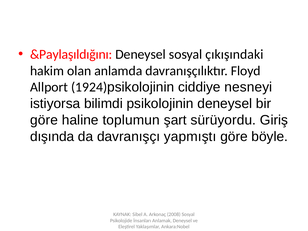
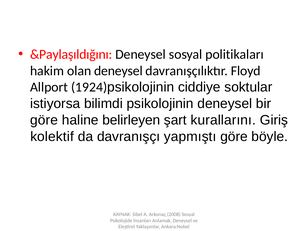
çıkışındaki: çıkışındaki -> politikaları (235, 54)
olan anlamda: anlamda -> deneysel (118, 71)
nesneyi: nesneyi -> soktular (248, 87)
toplumun: toplumun -> belirleyen (131, 120)
sürüyordu: sürüyordu -> kurallarını (223, 120)
dışında: dışında -> kolektif (52, 136)
